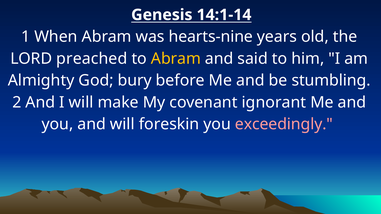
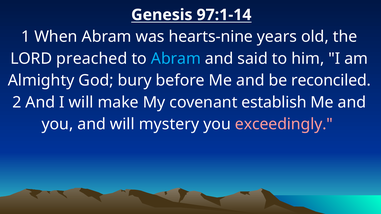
14:1-14: 14:1-14 -> 97:1-14 (224, 15)
Abram colour: yellow -> light blue (176, 59)
stumbling: stumbling -> reconciled (331, 81)
ignorant: ignorant -> establish (274, 102)
foreskin: foreskin -> mystery (169, 124)
